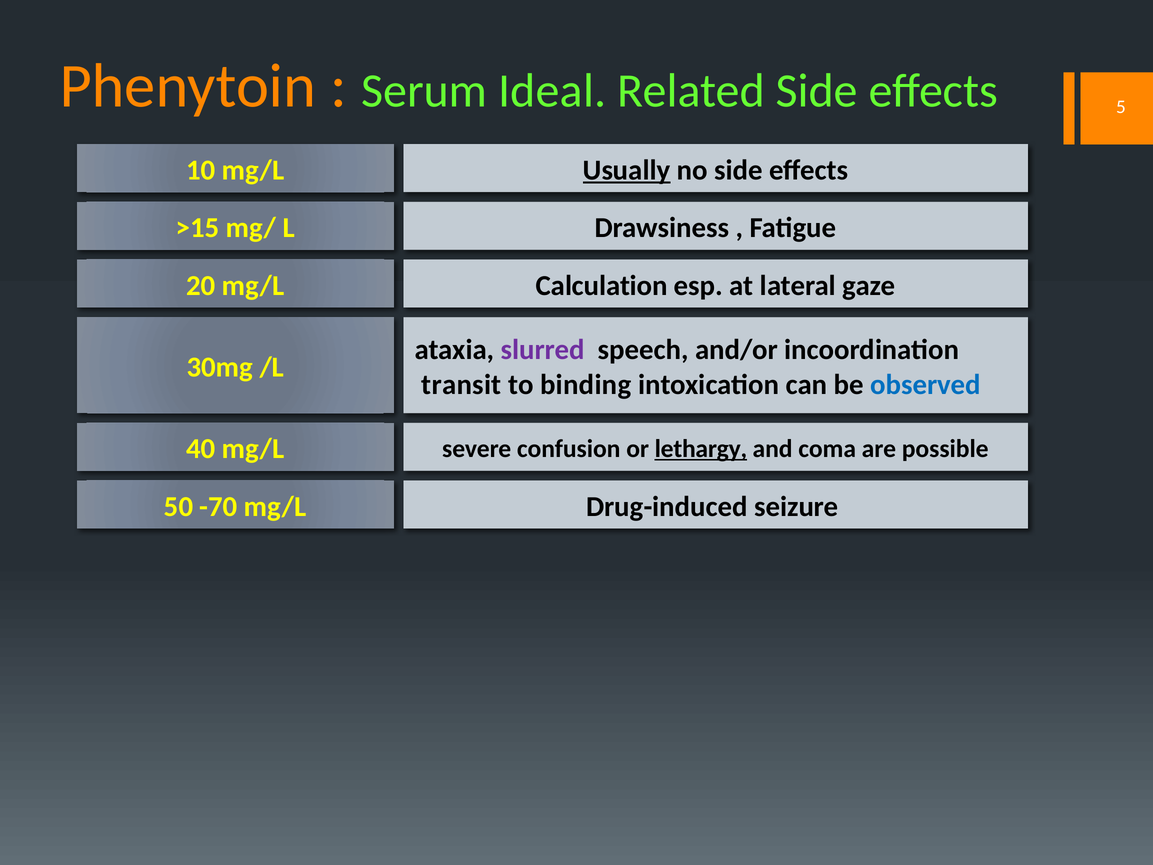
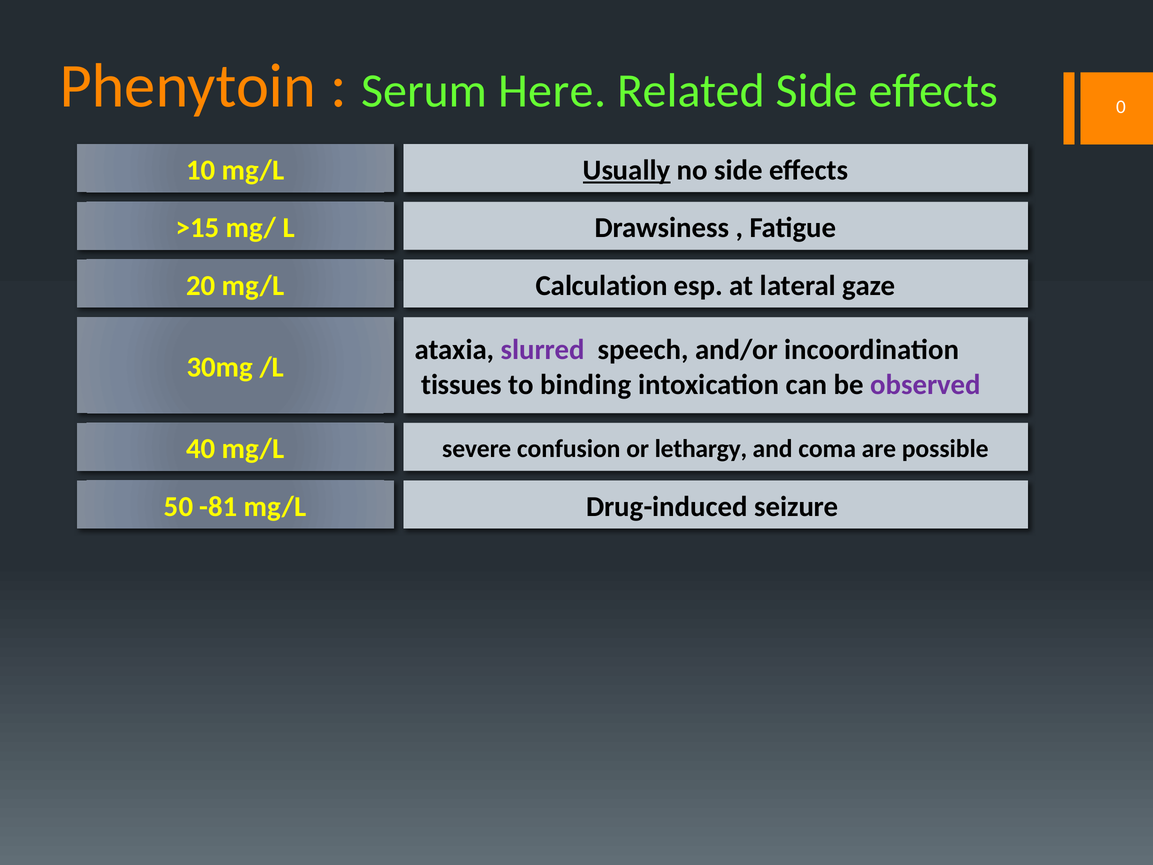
Ideal: Ideal -> Here (552, 91)
5: 5 -> 0 (1121, 107)
transit: transit -> tissues (462, 384)
observed colour: blue -> purple (926, 384)
lethargy underline: present -> none (701, 448)
-70: -70 -> -81 (218, 506)
